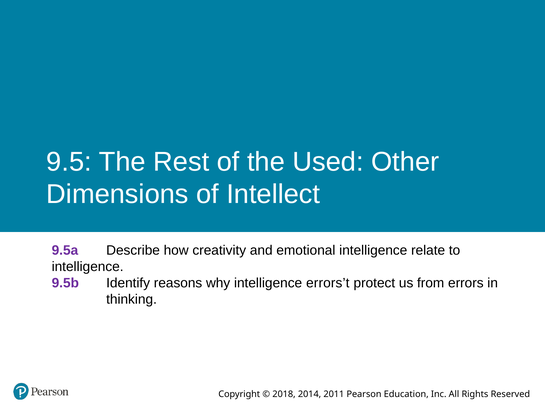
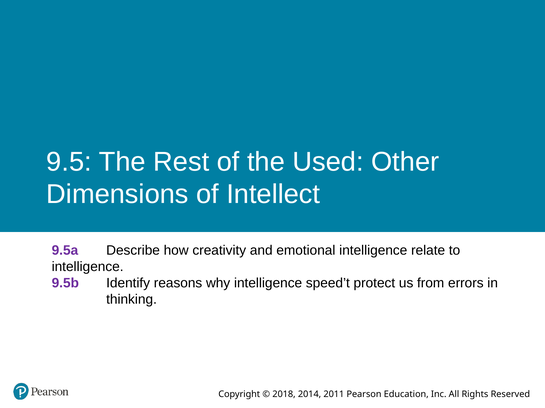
errors’t: errors’t -> speed’t (328, 283)
